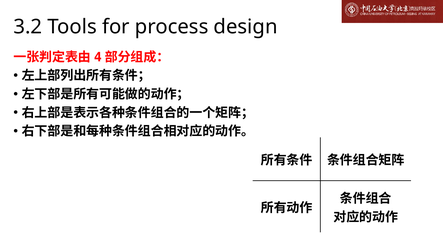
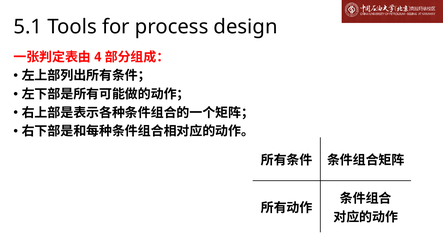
3.2: 3.2 -> 5.1 (28, 27)
